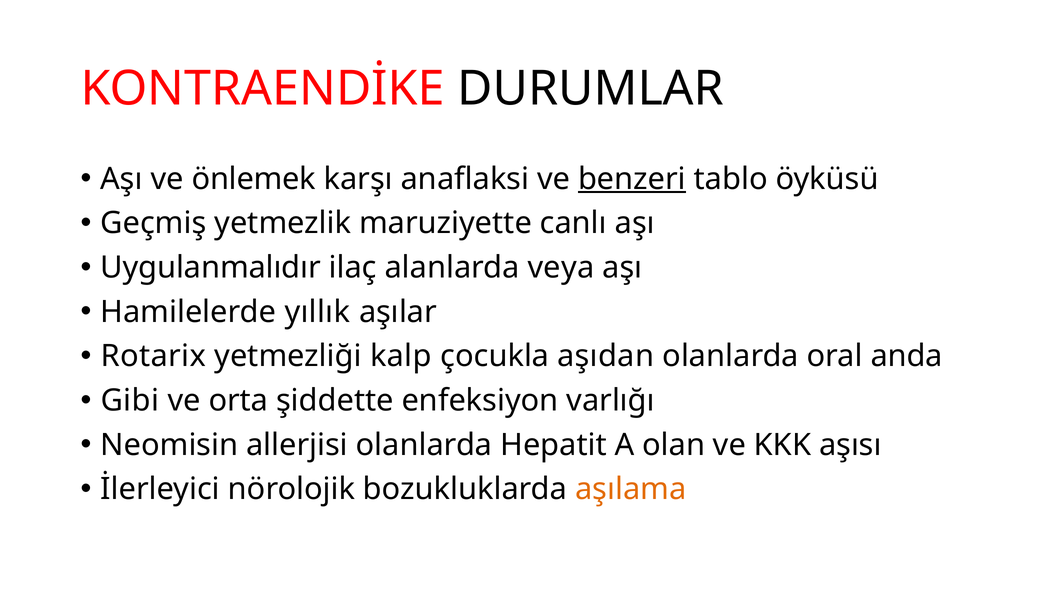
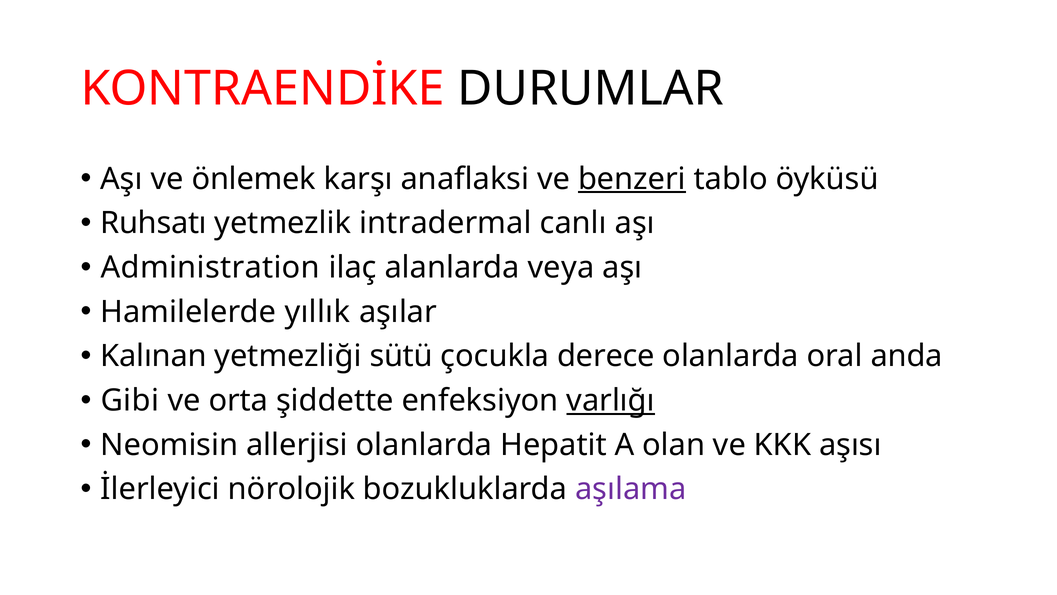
Geçmiş: Geçmiş -> Ruhsatı (154, 223)
maruziyette: maruziyette -> intradermal (445, 223)
Uygulanmalıdır: Uygulanmalıdır -> Administration (210, 267)
Rotarix: Rotarix -> Kalınan (154, 356)
kalp: kalp -> sütü (401, 356)
aşıdan: aşıdan -> derece (606, 356)
varlığı underline: none -> present (611, 400)
aşılama colour: orange -> purple (631, 489)
